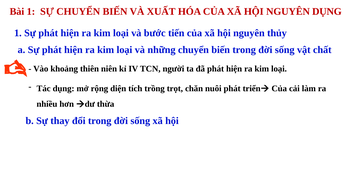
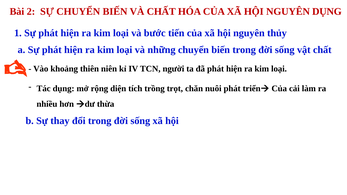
Bài 1: 1 -> 2 (31, 12)
VÀ XUẤT: XUẤT -> CHẤT (161, 12)
